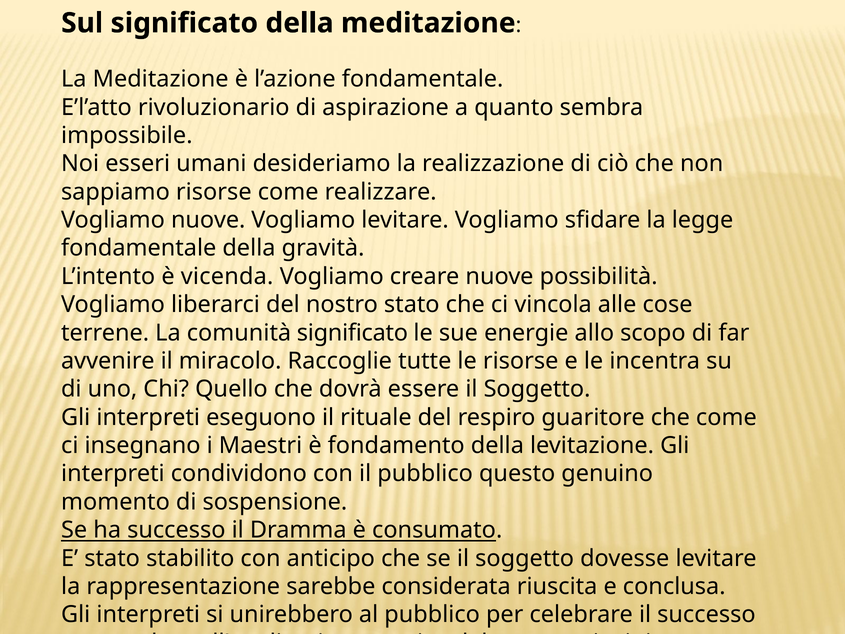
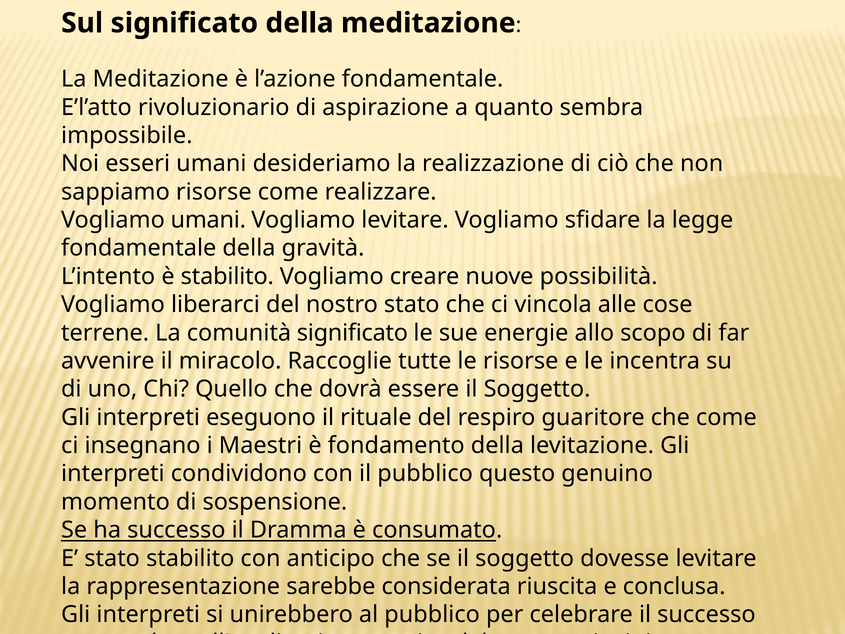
Vogliamo nuove: nuove -> umani (208, 220)
è vicenda: vicenda -> stabilito (227, 276)
